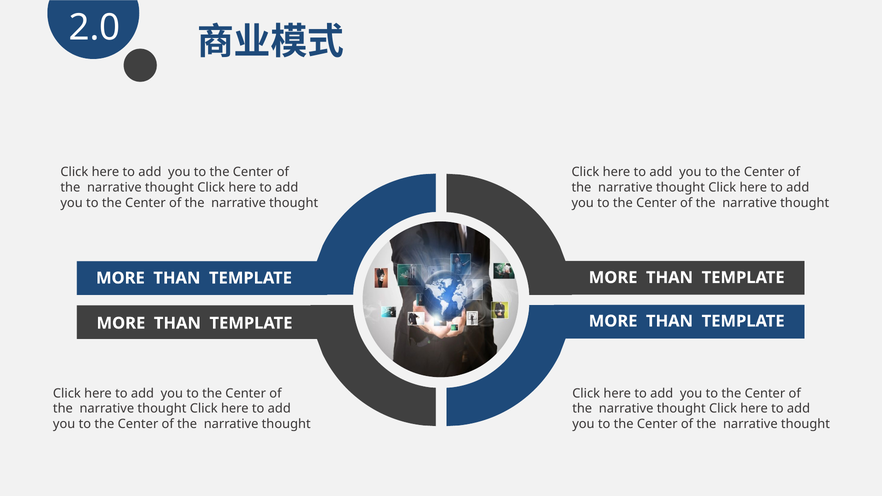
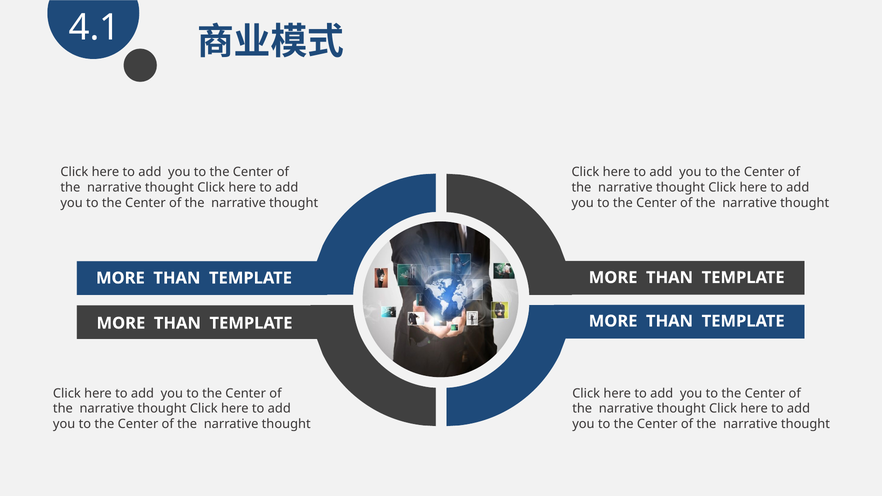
2.0: 2.0 -> 4.1 (95, 28)
